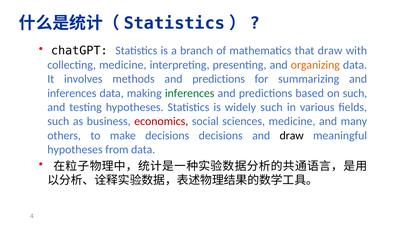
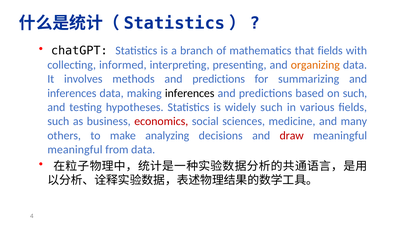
that draw: draw -> fields (330, 51)
collecting medicine: medicine -> informed (123, 65)
inferences colour: green -> black (190, 93)
make decisions: decisions -> analyzing (167, 136)
draw colour: black -> red (292, 136)
hypotheses: hypotheses -> meaningful (75, 150)
